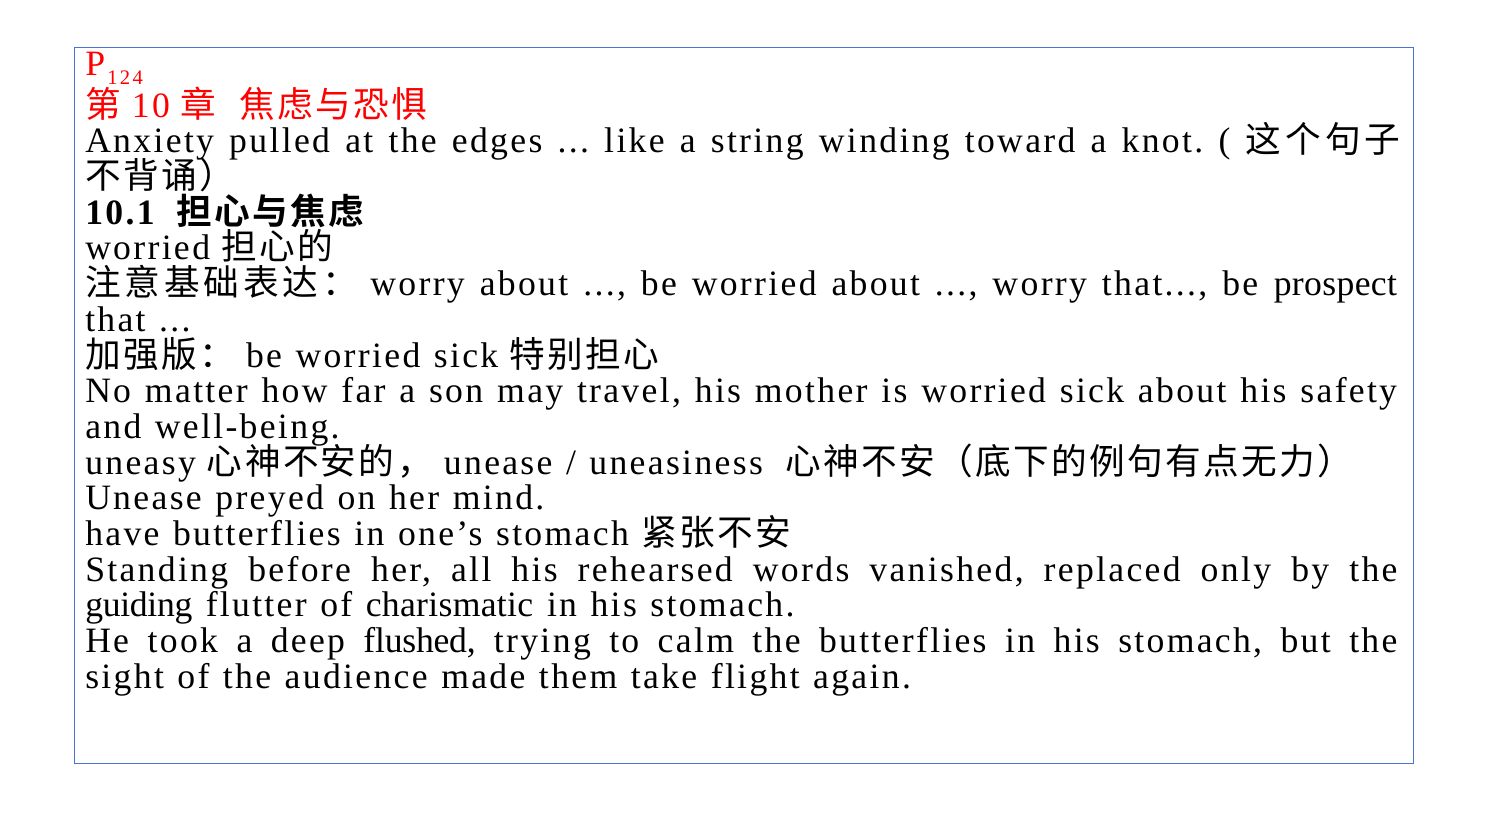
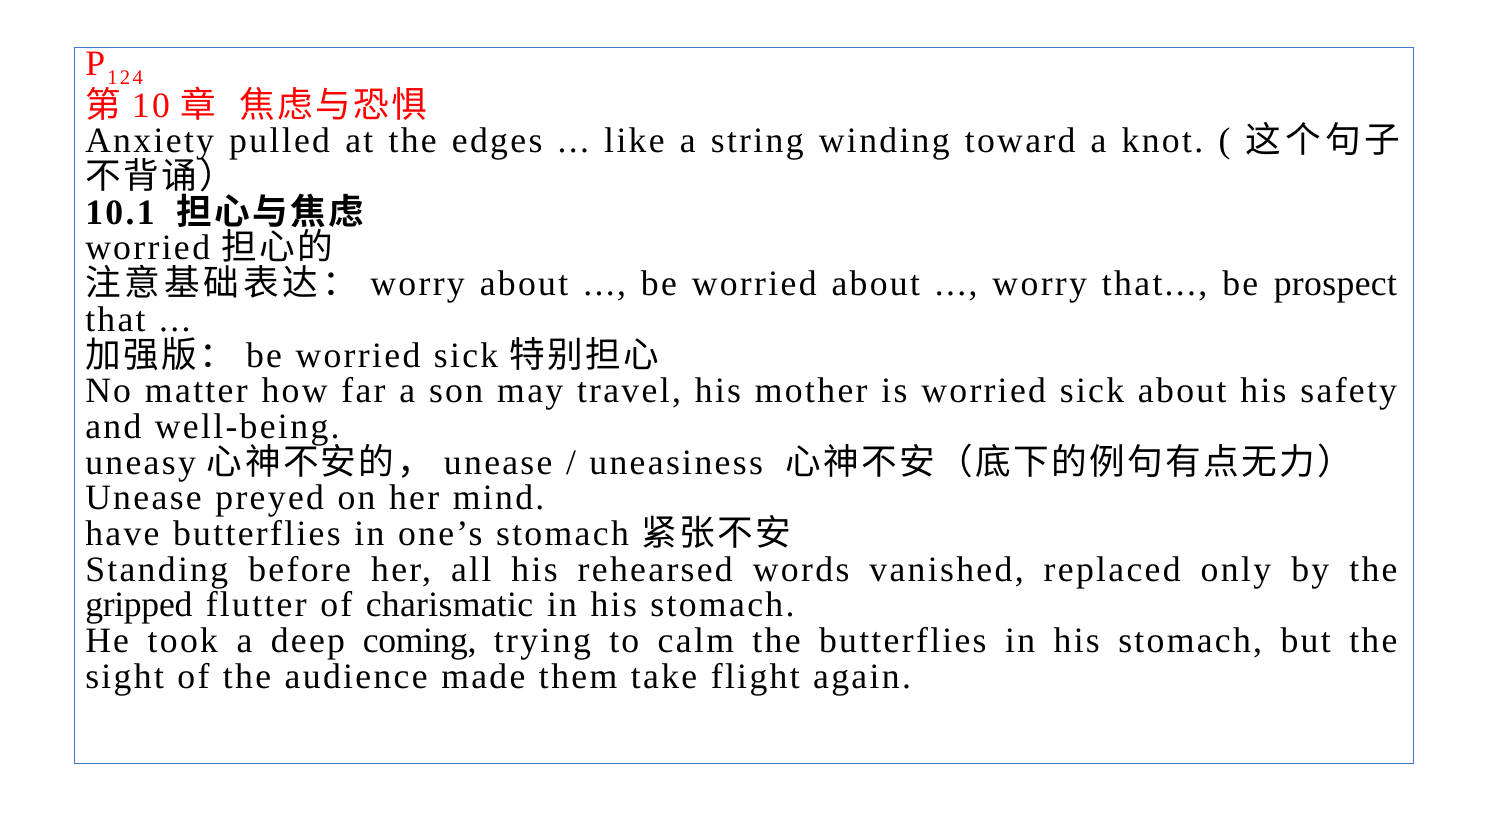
guiding: guiding -> gripped (139, 605)
flushed: flushed -> coming (420, 640)
